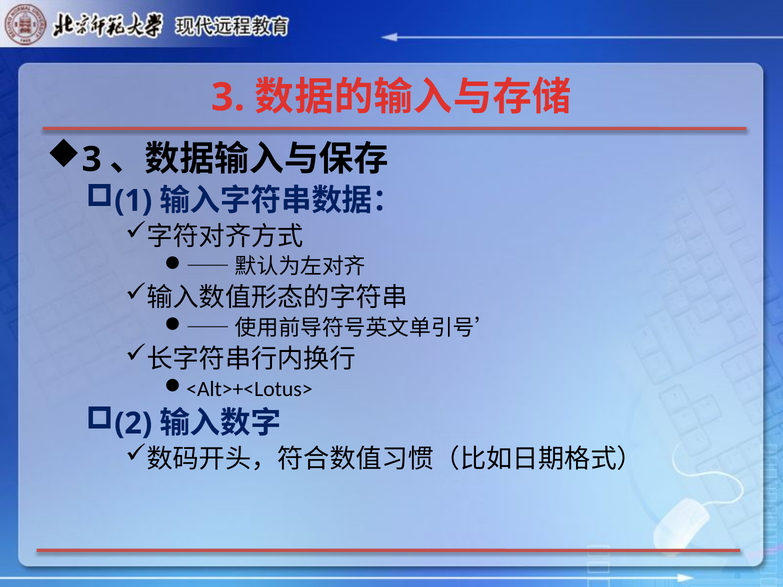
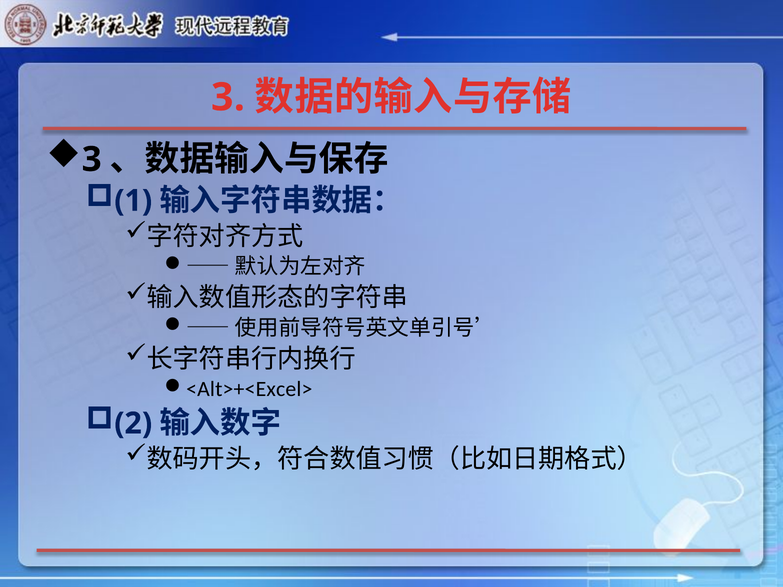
<Alt>+<Lotus>: <Alt>+<Lotus> -> <Alt>+<Excel> (249, 389)
